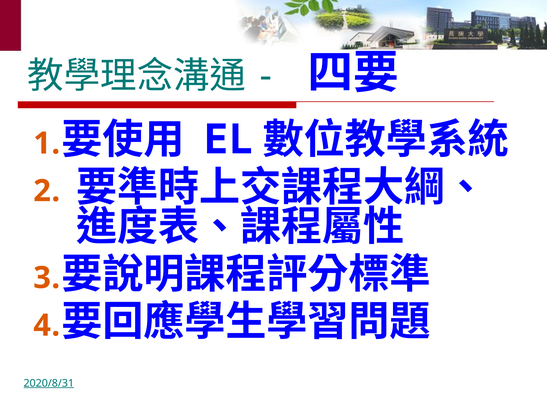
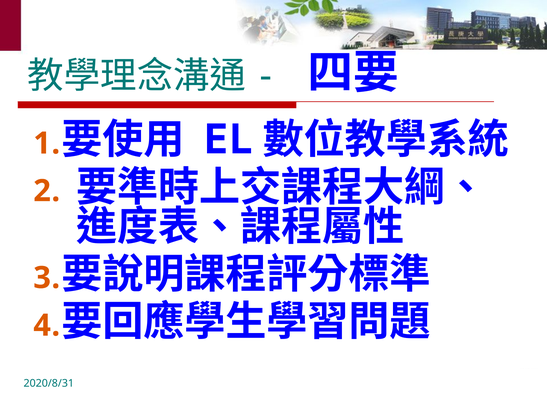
2020/8/31 underline: present -> none (49, 383)
